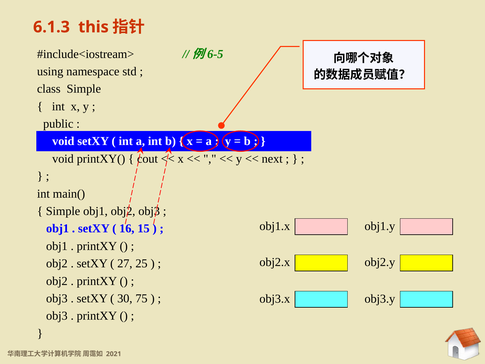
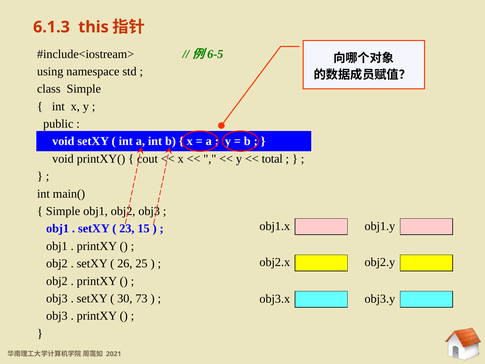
next: next -> total (272, 159)
16: 16 -> 23 (127, 228)
27: 27 -> 26 (125, 263)
75: 75 -> 73 (141, 298)
